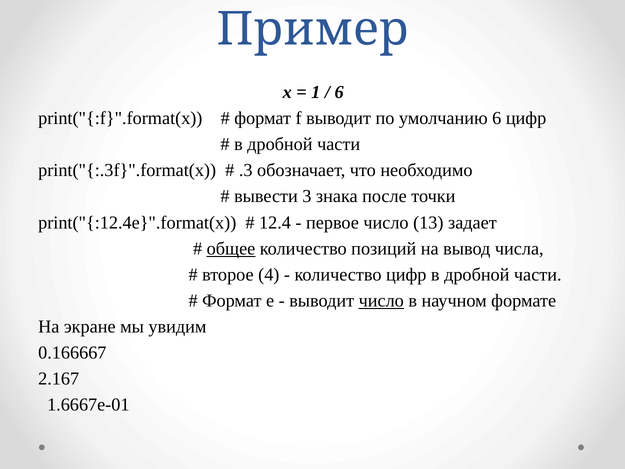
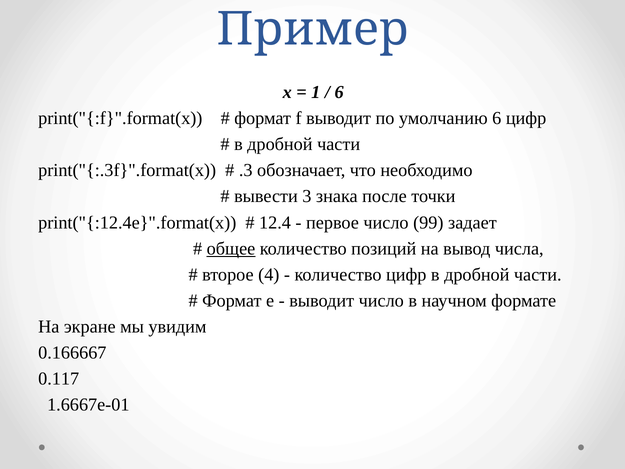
13: 13 -> 99 (428, 222)
число underline: present -> none (381, 300)
2.167: 2.167 -> 0.117 (59, 379)
